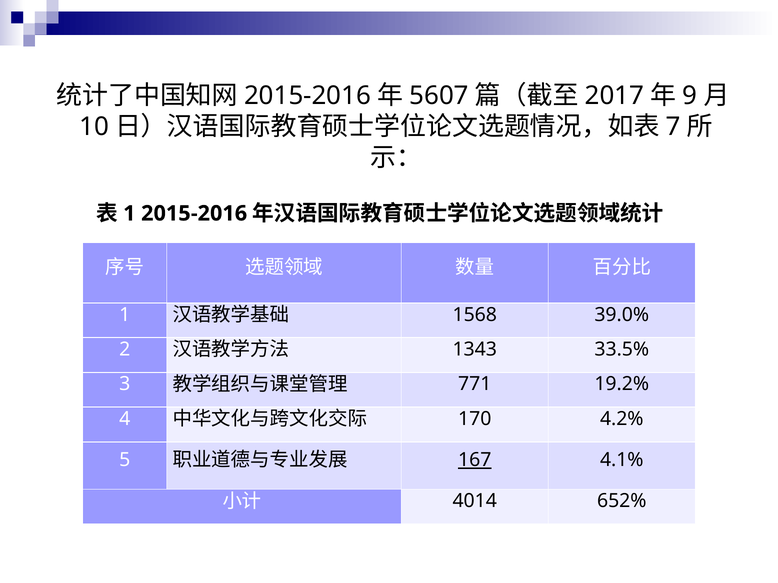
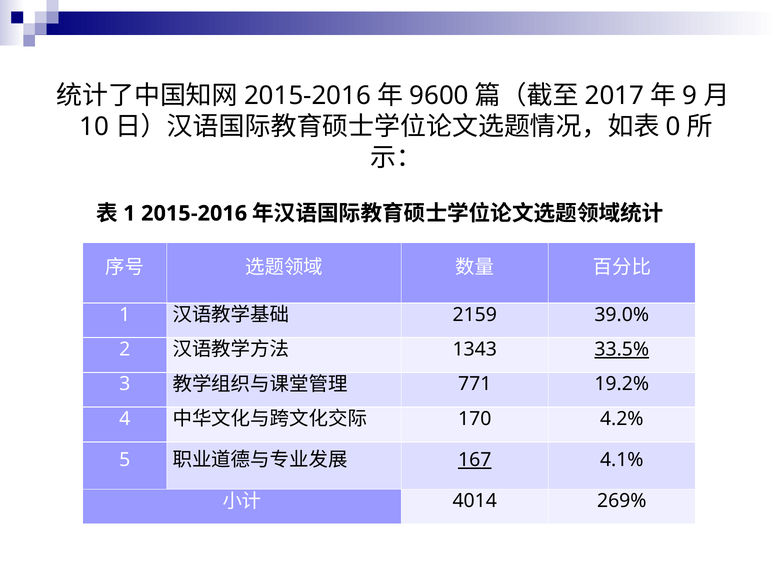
5607: 5607 -> 9600 (439, 96)
7: 7 -> 0 (673, 127)
1568: 1568 -> 2159 (475, 315)
33.5% underline: none -> present (622, 350)
652%: 652% -> 269% (622, 501)
